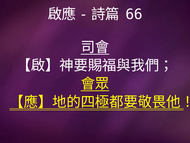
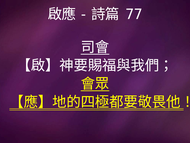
66: 66 -> 77 (134, 14)
